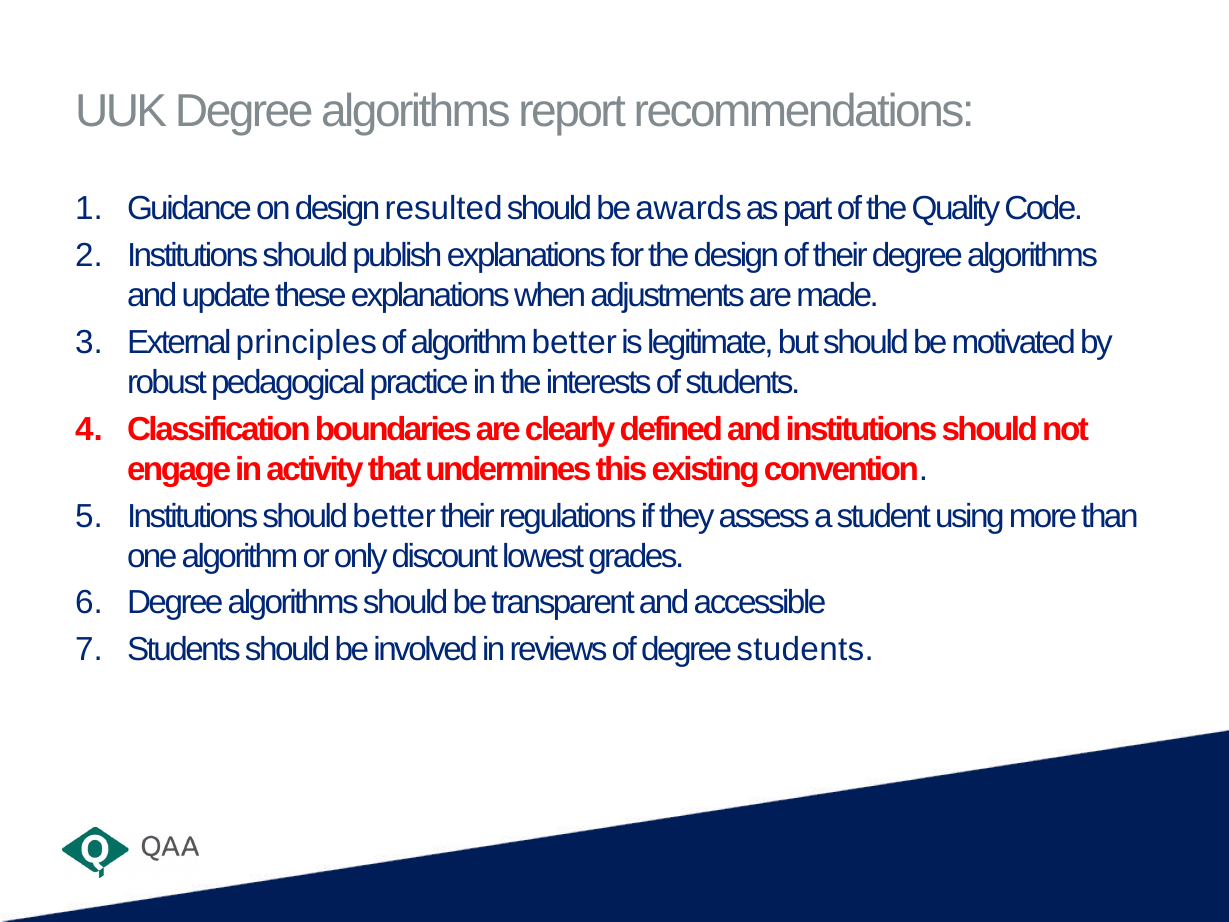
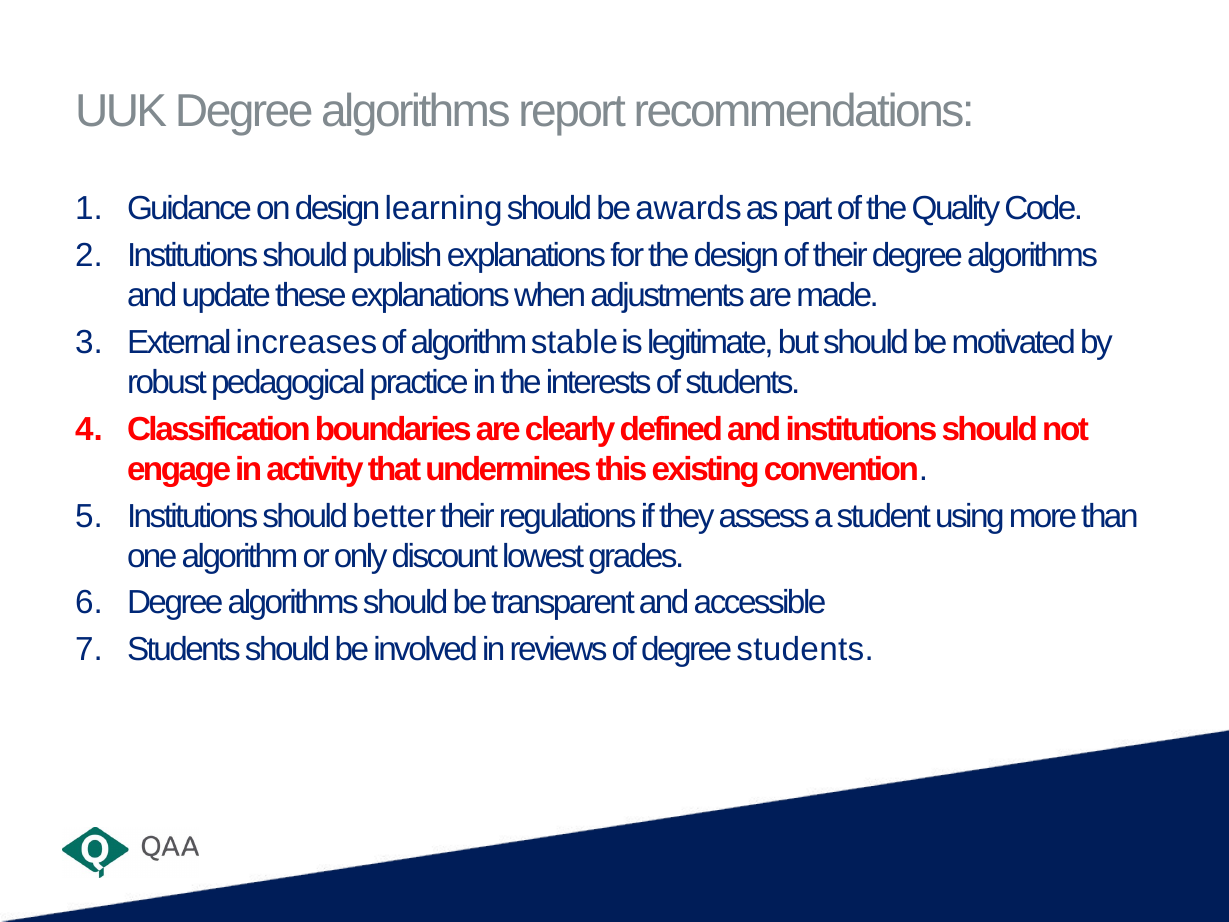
resulted: resulted -> learning (444, 209)
principles: principles -> increases (306, 342)
algorithm better: better -> stable (574, 342)
